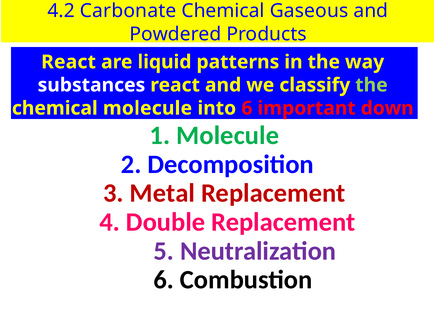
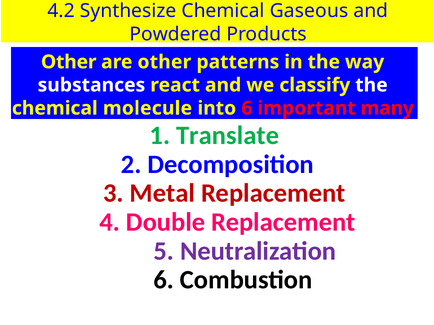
Carbonate: Carbonate -> Synthesize (128, 11)
React: React -> Other (69, 62)
are liquid: liquid -> other (164, 62)
the colour: light green -> white (371, 85)
down: down -> many (387, 108)
1 Molecule: Molecule -> Translate (228, 136)
